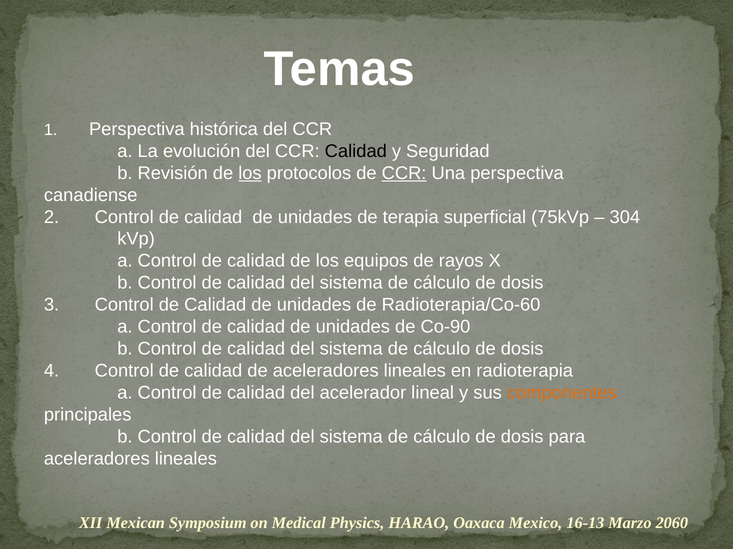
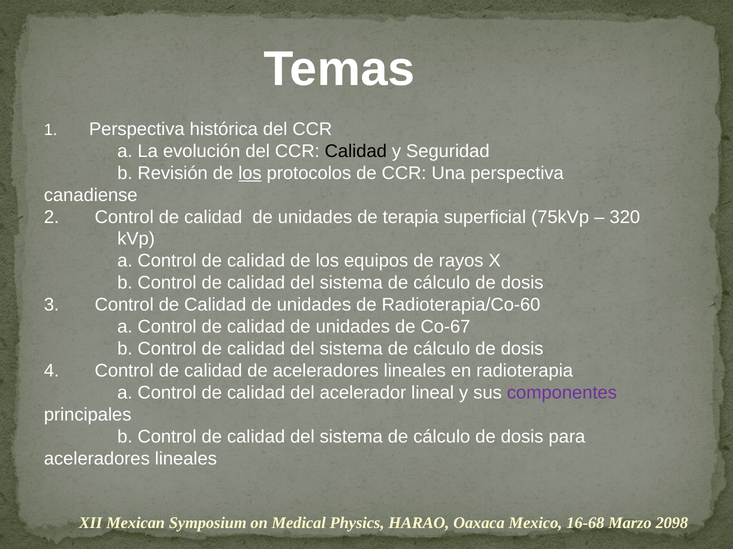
CCR underline: present -> none (404, 173)
304: 304 -> 320 (625, 217)
Co-90: Co-90 -> Co-67 (445, 327)
componentes colour: orange -> purple (562, 393)
16-13: 16-13 -> 16-68 (585, 523)
2060: 2060 -> 2098 (672, 523)
